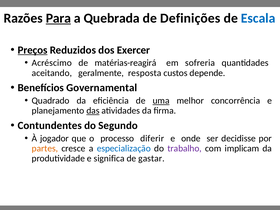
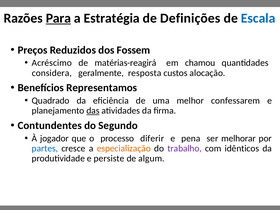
Quebrada: Quebrada -> Estratégia (112, 18)
Preços underline: present -> none (33, 50)
Exercer: Exercer -> Fossem (133, 50)
sofreria: sofreria -> chamou (200, 63)
aceitando: aceitando -> considera (52, 73)
depende: depende -> alocação (207, 73)
Governamental: Governamental -> Representamos (102, 88)
uma underline: present -> none (161, 101)
concorrência: concorrência -> confessarem (236, 101)
onde: onde -> pena (191, 138)
decidisse: decidisse -> melhorar (239, 138)
partes colour: orange -> blue (45, 148)
especialização colour: blue -> orange (124, 148)
implicam: implicam -> idênticos (242, 148)
significa: significa -> persiste (109, 158)
gastar: gastar -> algum (151, 158)
